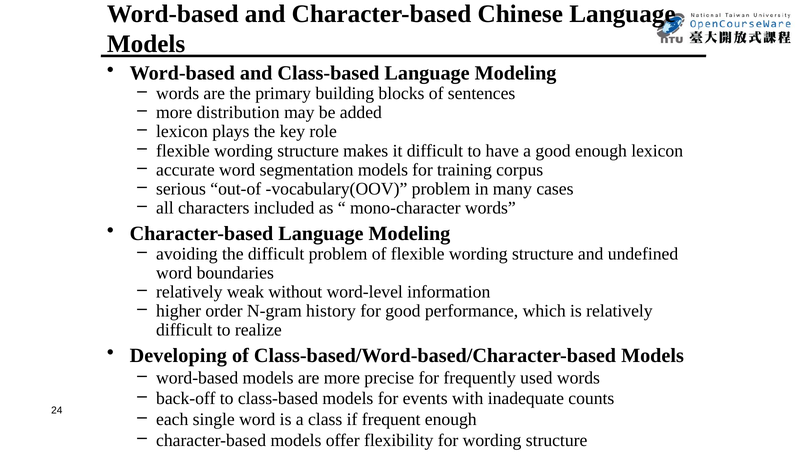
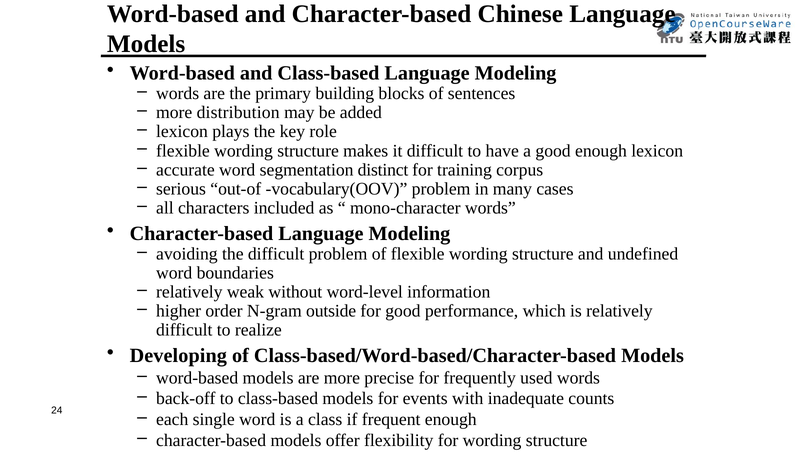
segmentation models: models -> distinct (383, 170)
history: history -> outside (331, 311)
